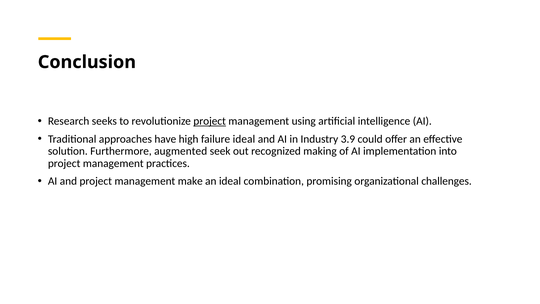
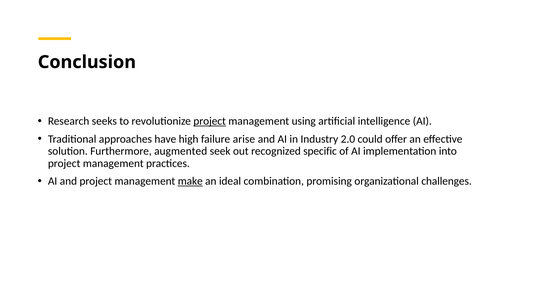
failure ideal: ideal -> arise (244, 139)
3.9: 3.9 -> 2.0 (348, 139)
making: making -> specific (320, 151)
make underline: none -> present (190, 181)
